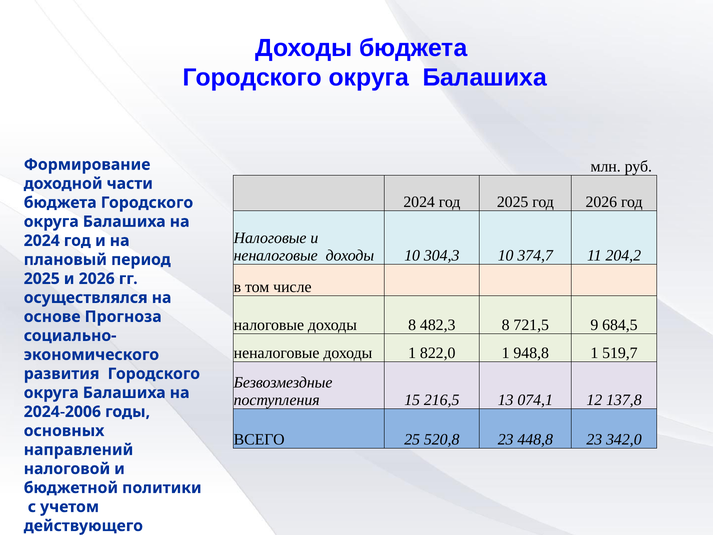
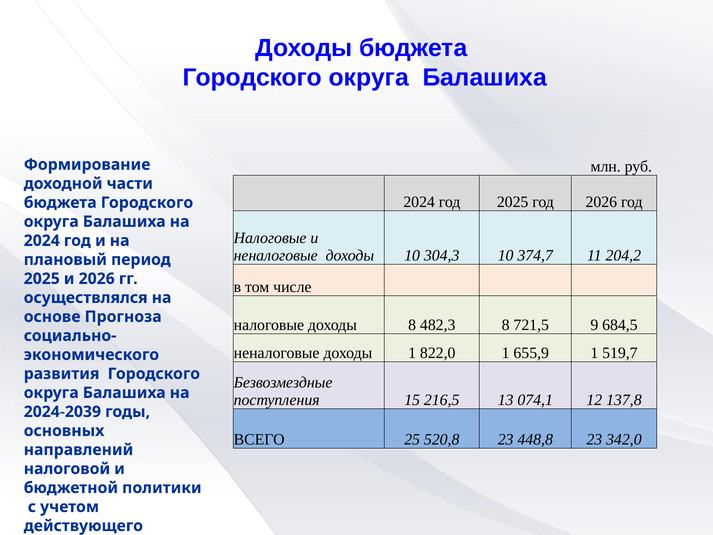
948,8: 948,8 -> 655,9 (531, 353)
2024-2006: 2024-2006 -> 2024-2039 (62, 412)
